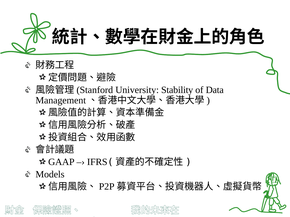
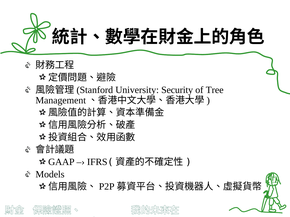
Stability: Stability -> Security (177, 90)
Data: Data -> Tree (215, 90)
